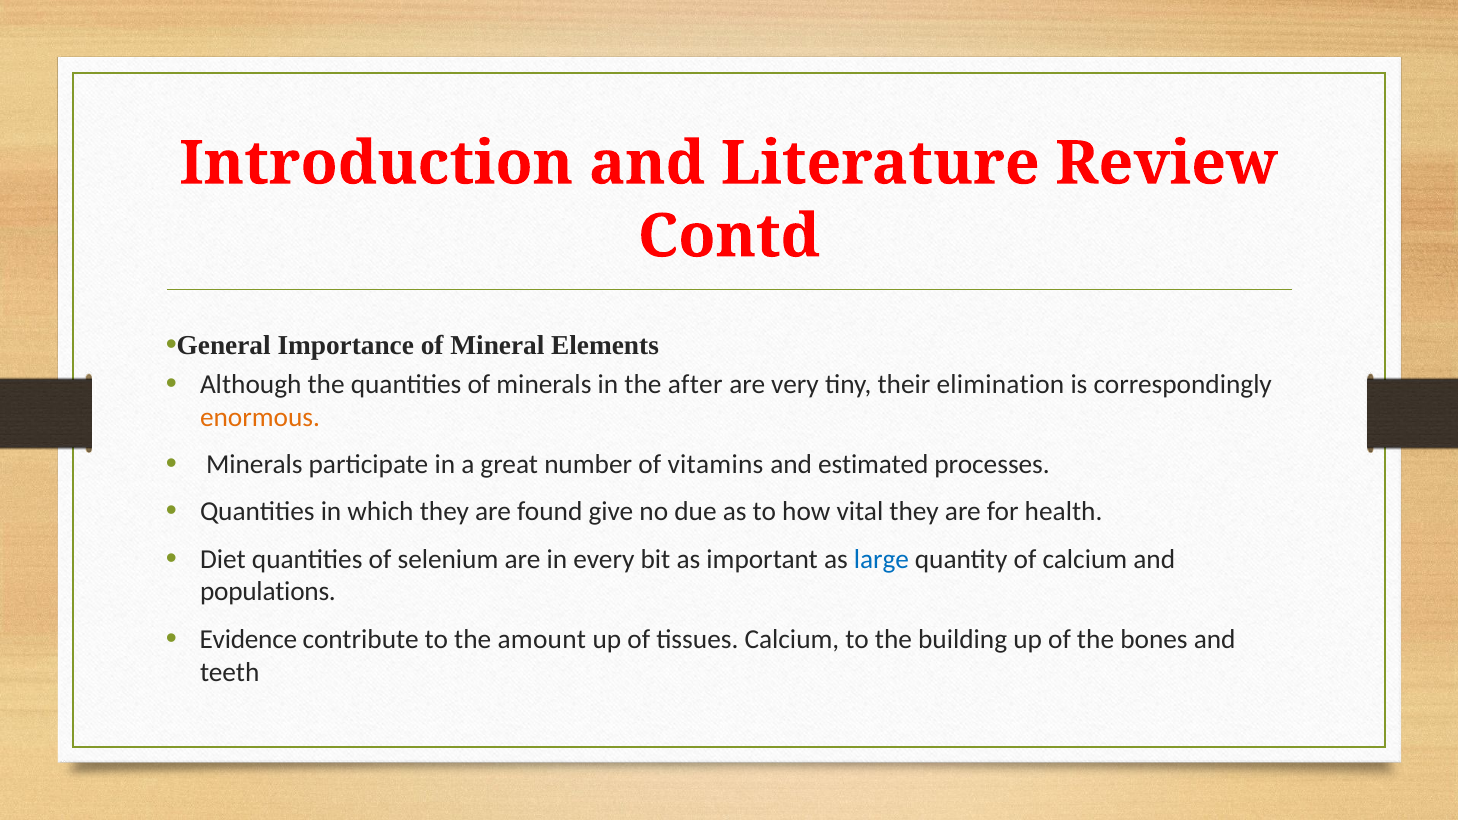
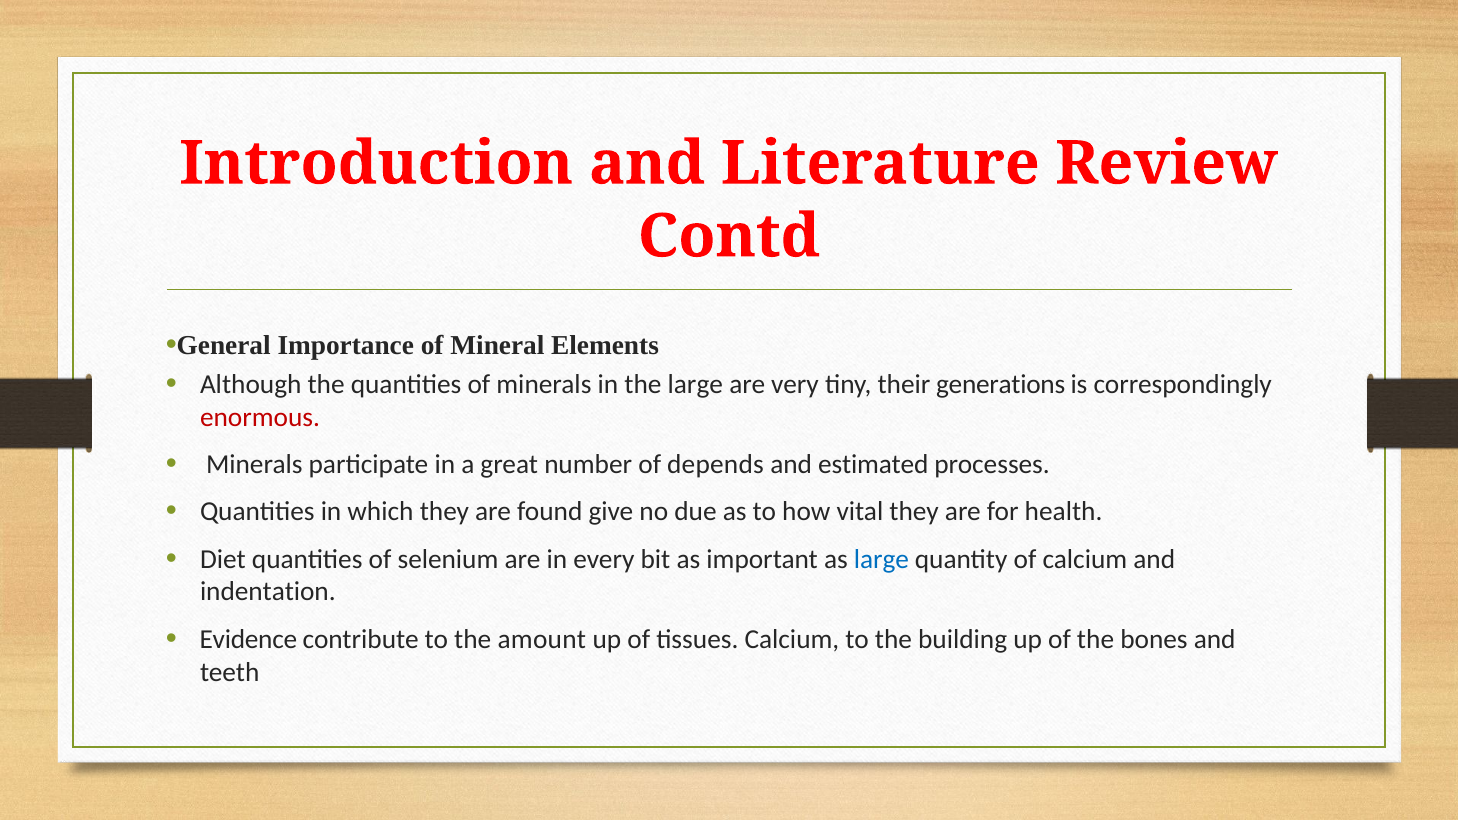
the after: after -> large (695, 384)
elimination: elimination -> generations (1001, 384)
enormous colour: orange -> red (260, 417)
vitamins: vitamins -> depends (716, 464)
populations: populations -> indentation (268, 592)
